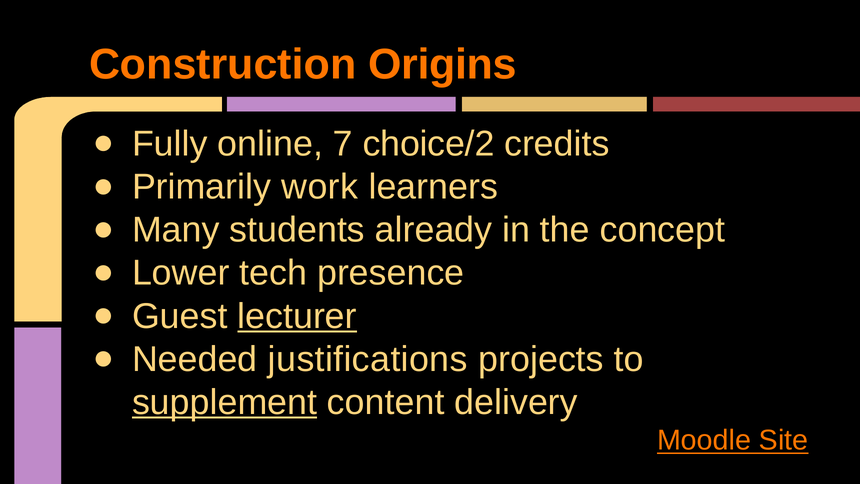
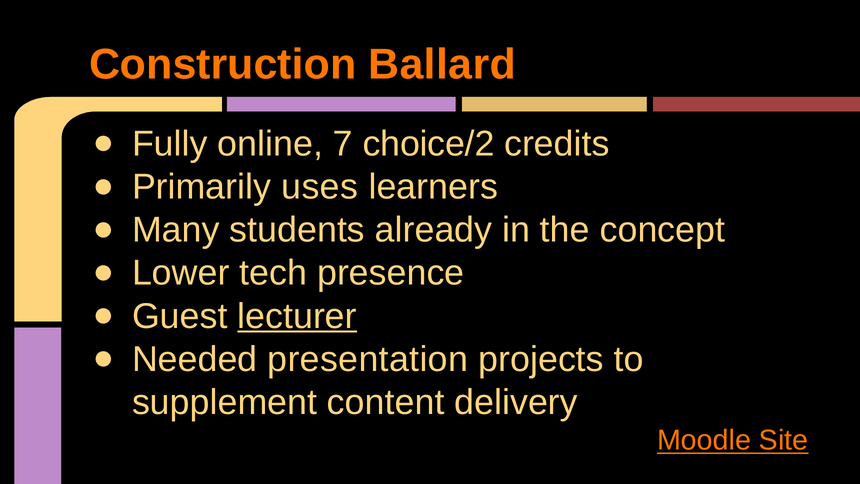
Origins: Origins -> Ballard (442, 64)
work: work -> uses (320, 187)
justifications: justifications -> presentation (368, 359)
supplement underline: present -> none (225, 402)
